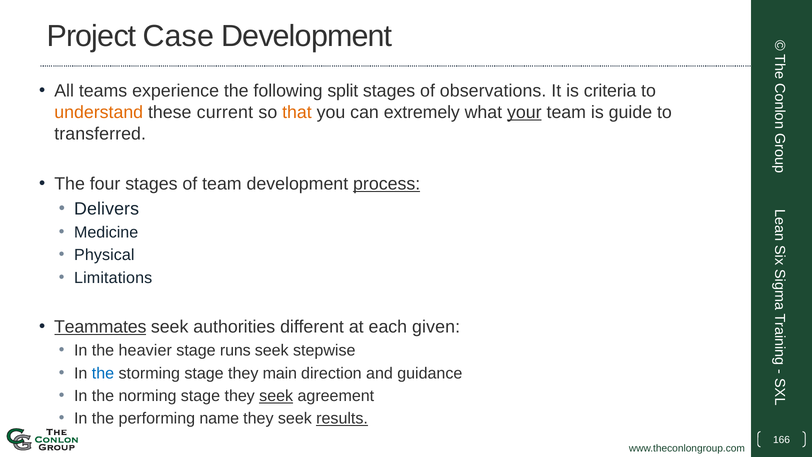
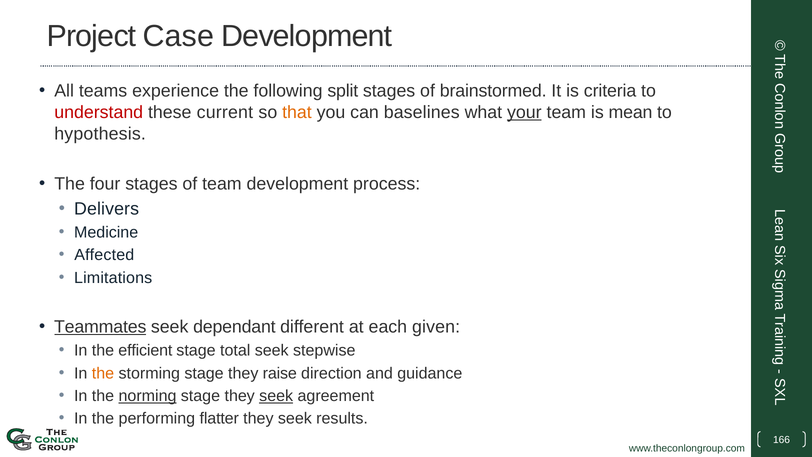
observations: observations -> brainstormed (493, 91)
understand colour: orange -> red (99, 112)
extremely: extremely -> baselines (422, 112)
guide: guide -> mean (631, 112)
transferred: transferred -> hypothesis (100, 134)
process underline: present -> none (387, 184)
Physical: Physical -> Affected (104, 255)
authorities: authorities -> dependant (234, 327)
heavier: heavier -> efficient (145, 350)
runs: runs -> total (235, 350)
the colour: blue -> orange (103, 373)
main: main -> raise (280, 373)
norming underline: none -> present (148, 396)
name: name -> flatter (219, 418)
results underline: present -> none (342, 418)
